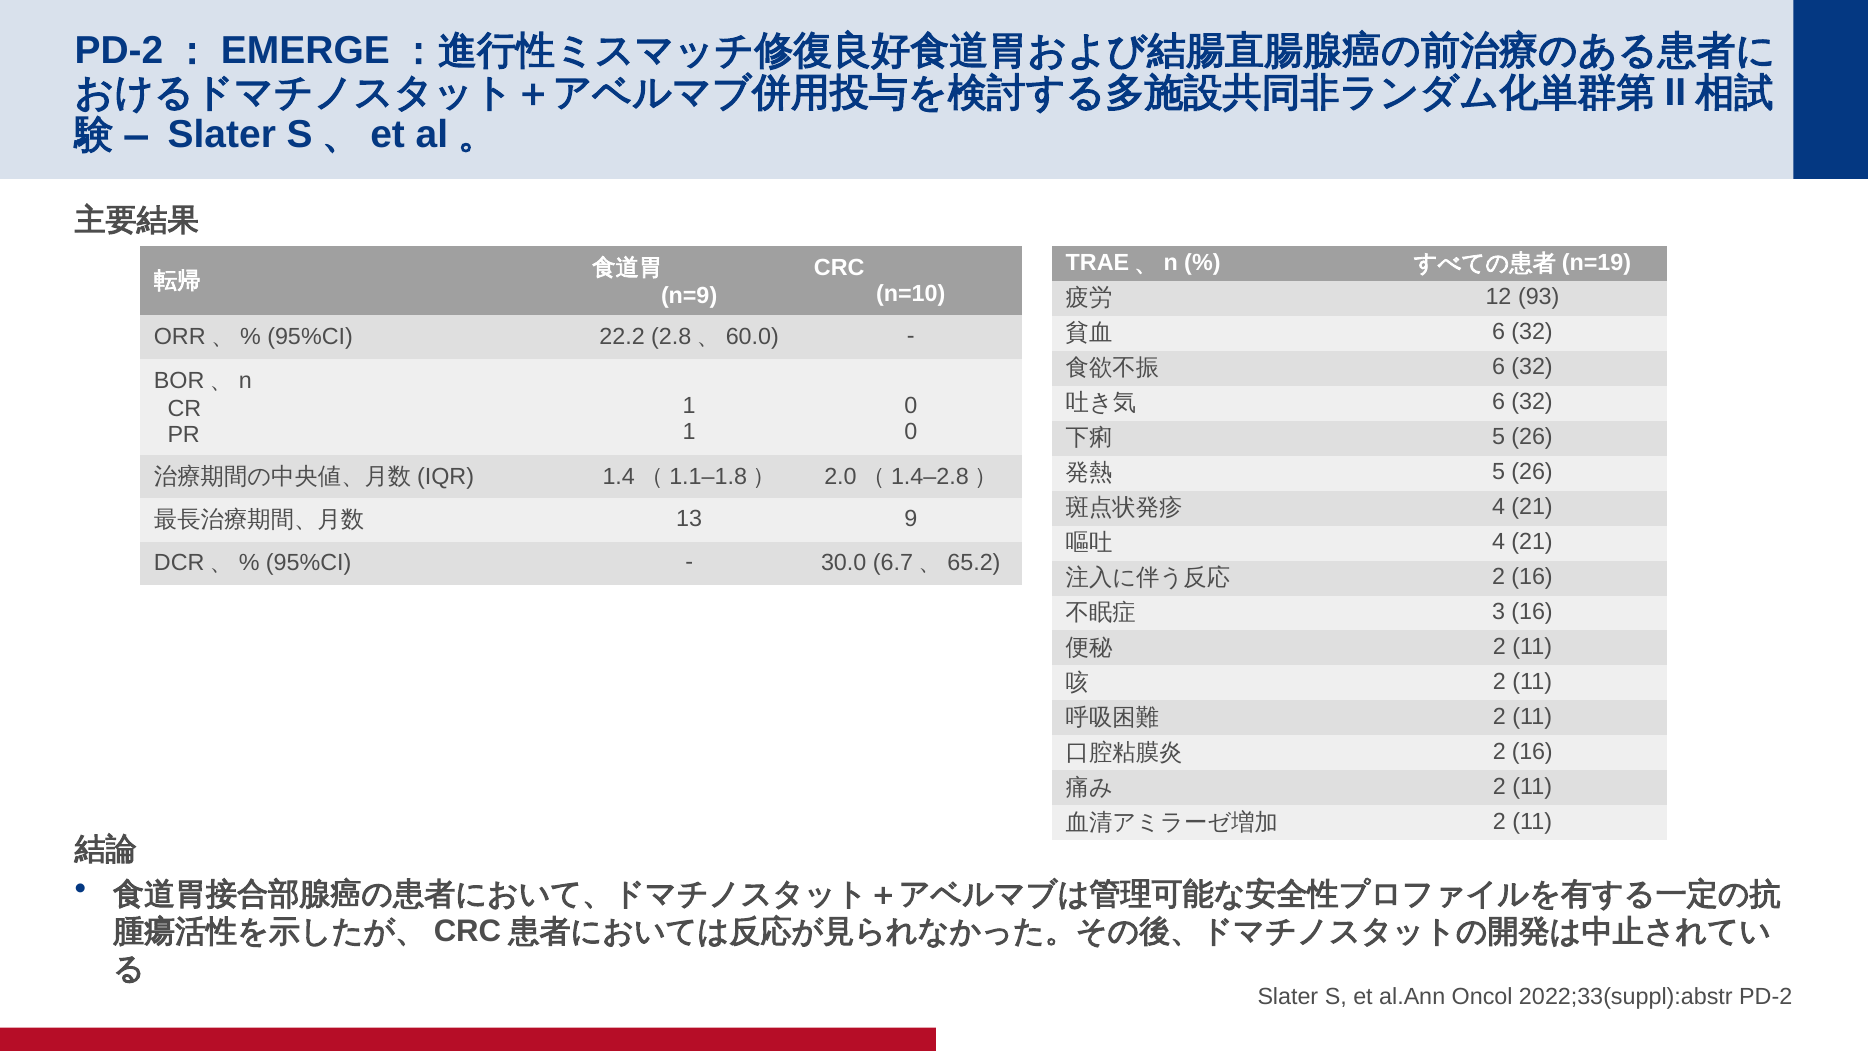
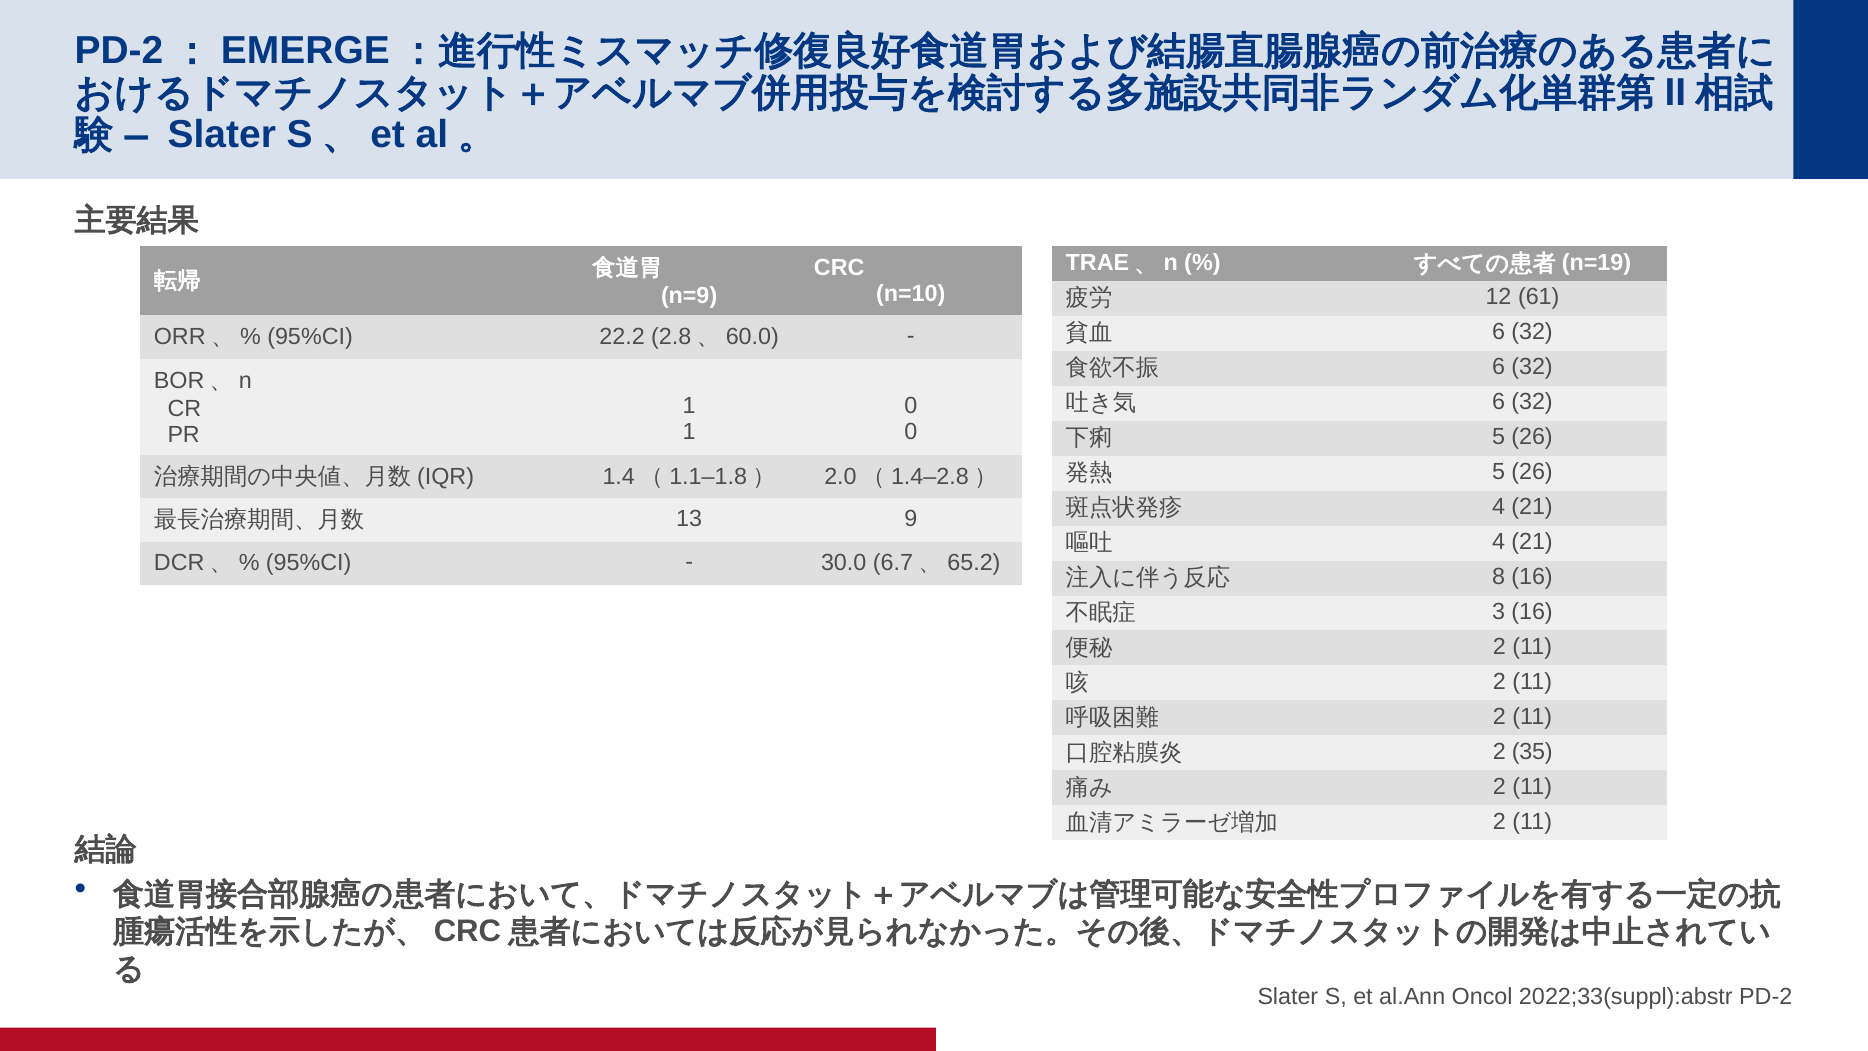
93: 93 -> 61 (1539, 297)
2: 2 -> 8 (1499, 577)
16: 16 -> 35 (1532, 752)
